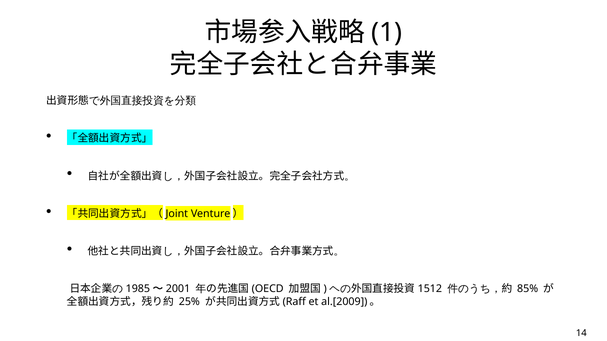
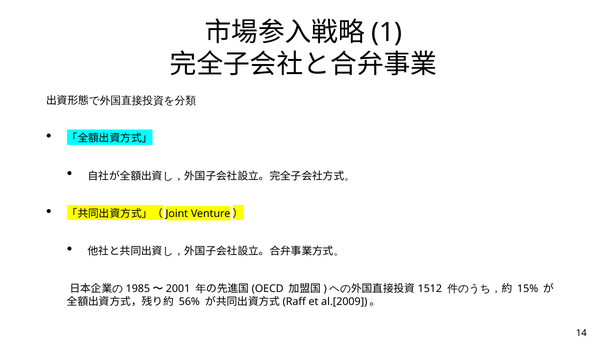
85%: 85% -> 15% (528, 289)
25%: 25% -> 56% (189, 302)
